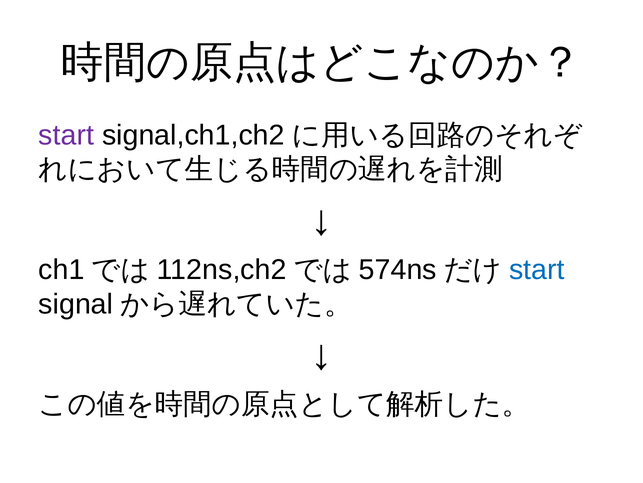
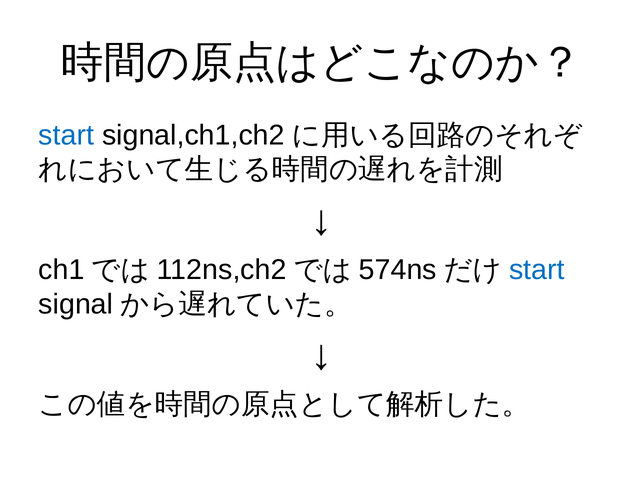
start colour: purple -> blue (66, 135)
